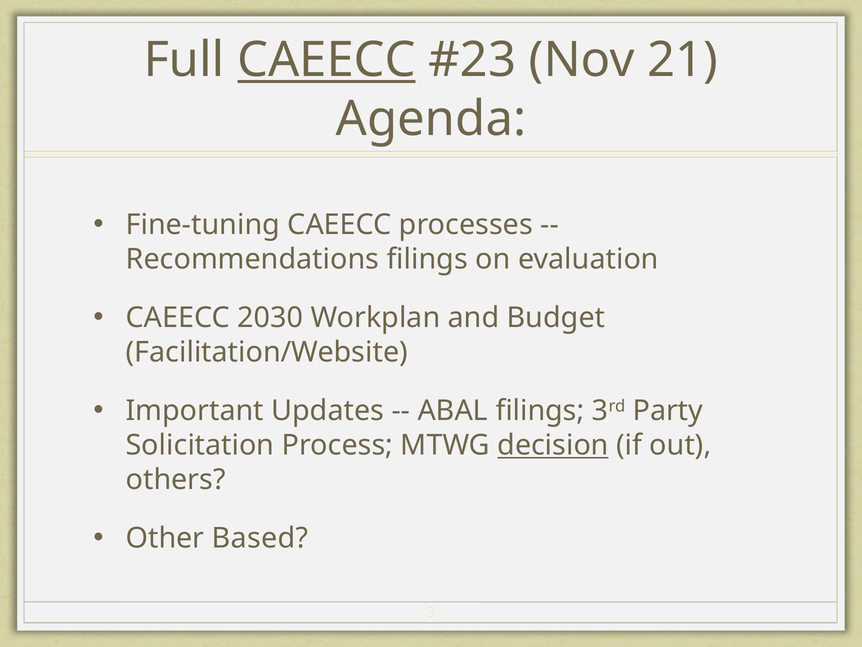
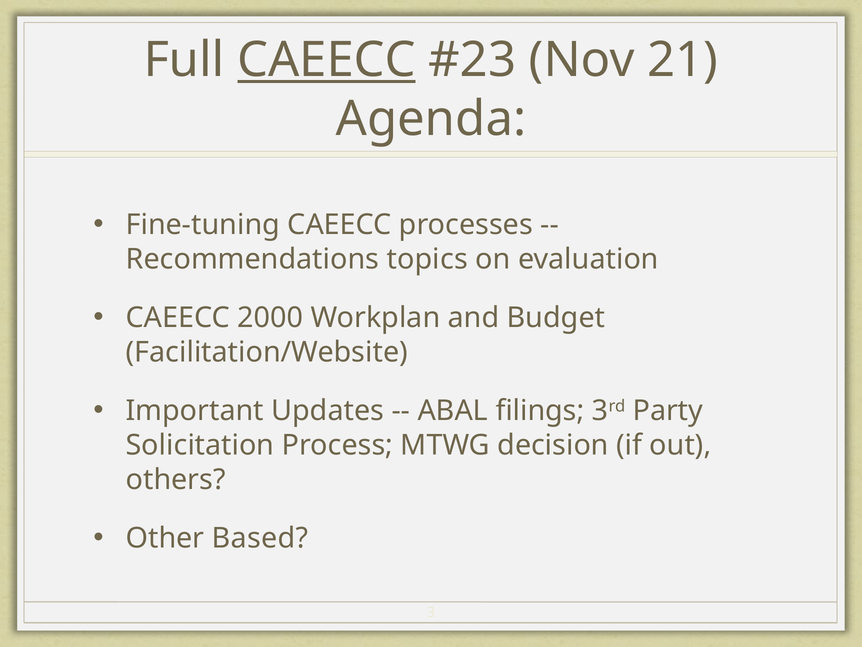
Recommendations filings: filings -> topics (427, 259)
2030: 2030 -> 2000 (270, 318)
decision underline: present -> none (553, 445)
